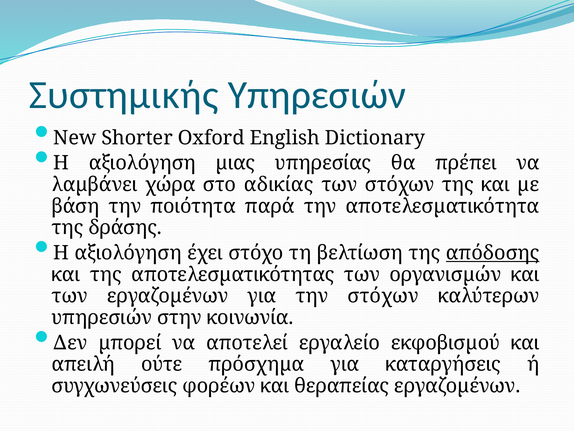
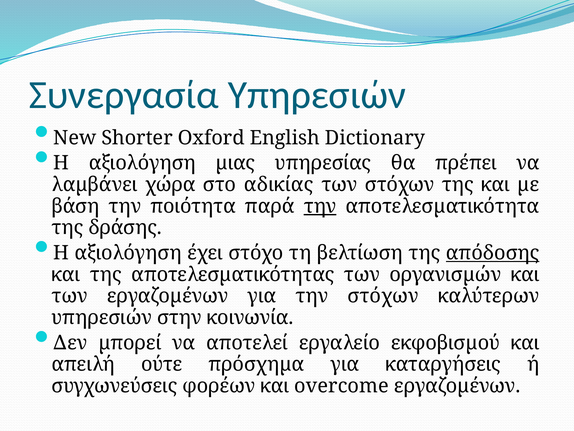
Συστηµικής: Συστηµικής -> Συνεργασία (124, 95)
την underline: none -> present (320, 206)
θεραπείας: θεραπείας -> overcome (342, 385)
